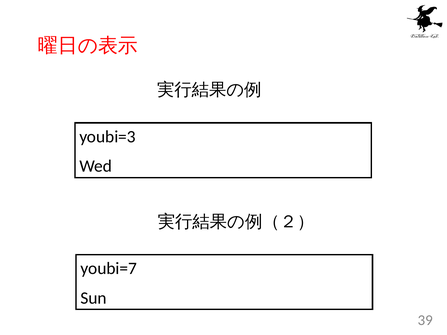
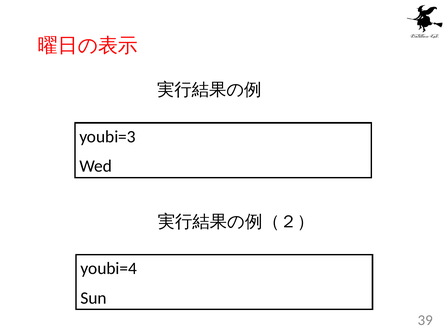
youbi=7: youbi=7 -> youbi=4 (109, 269)
